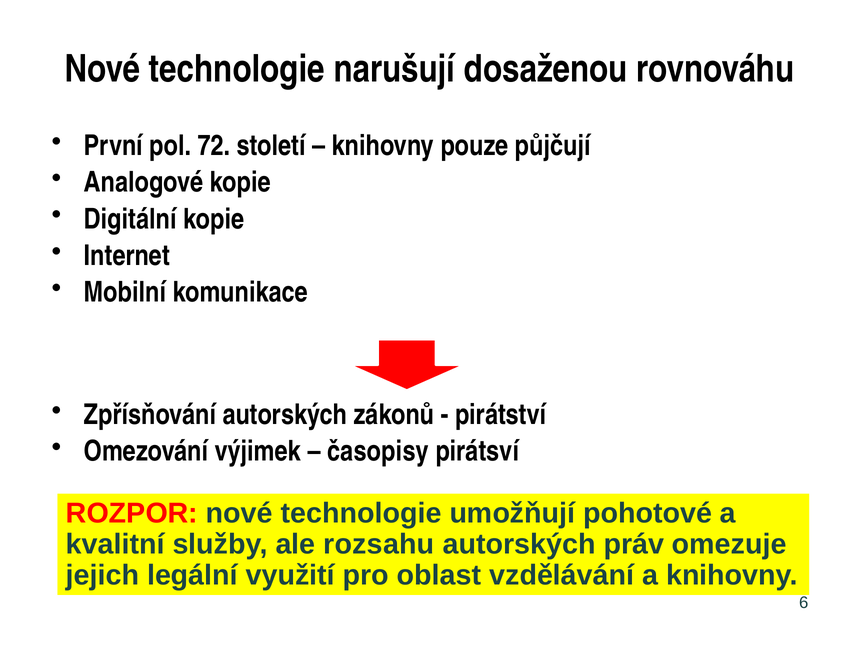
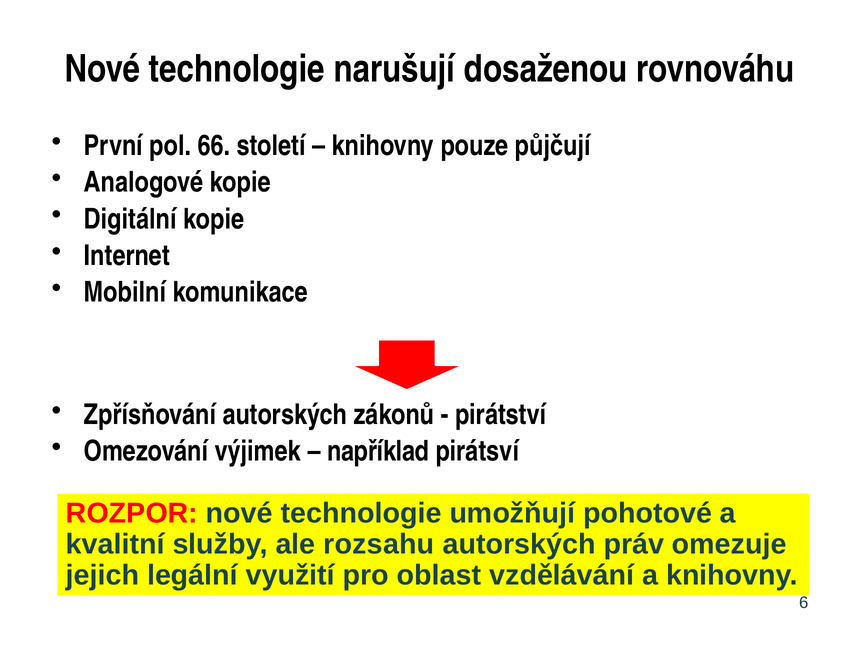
72: 72 -> 66 (214, 146)
časopisy: časopisy -> například (378, 451)
